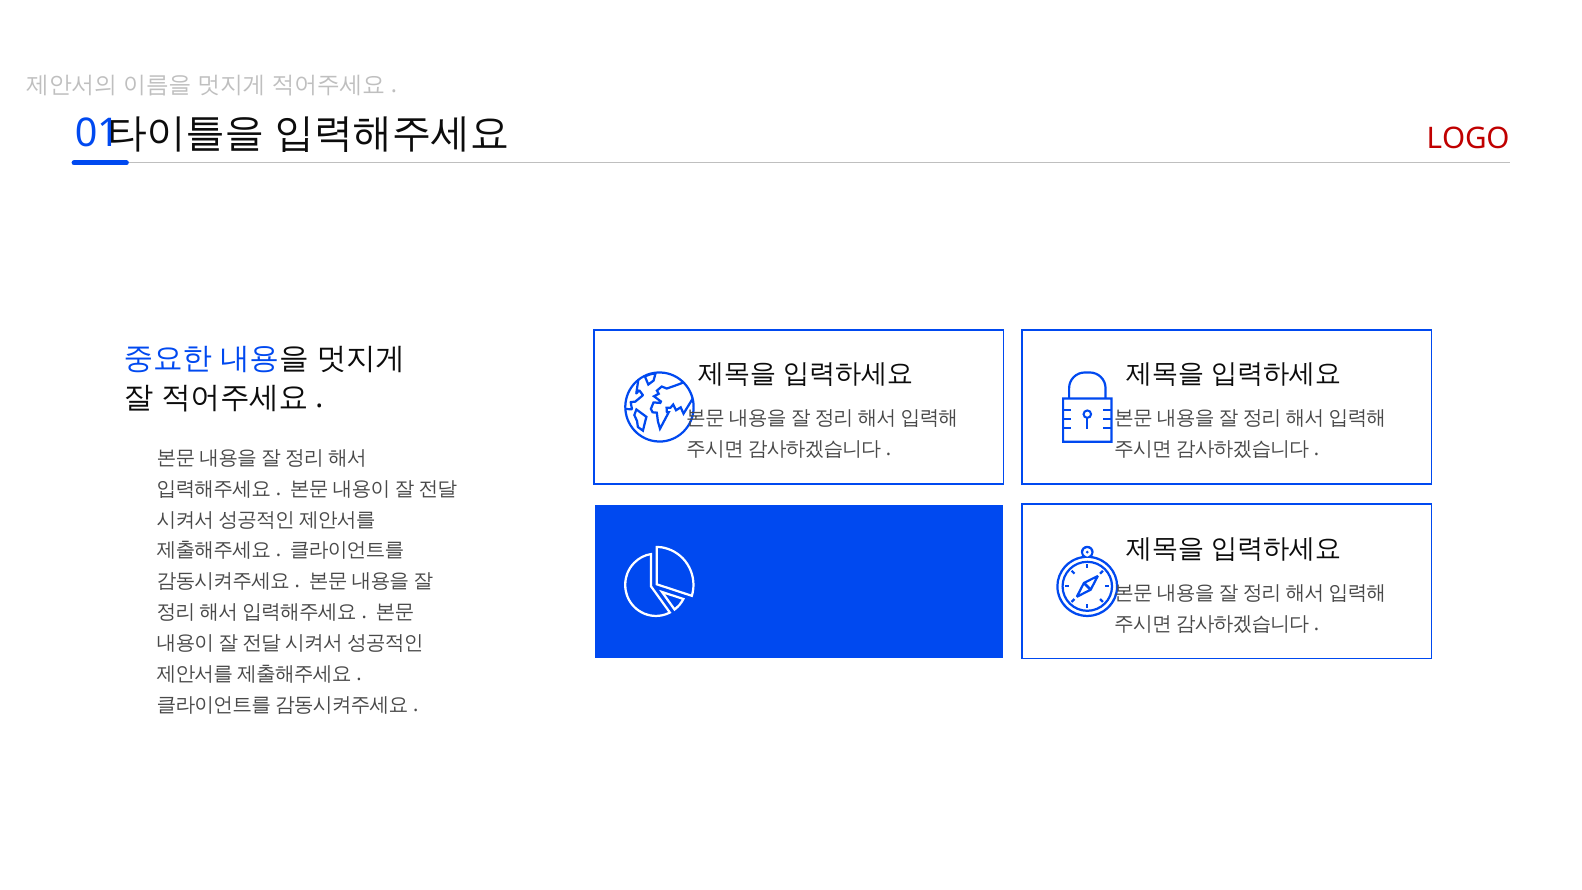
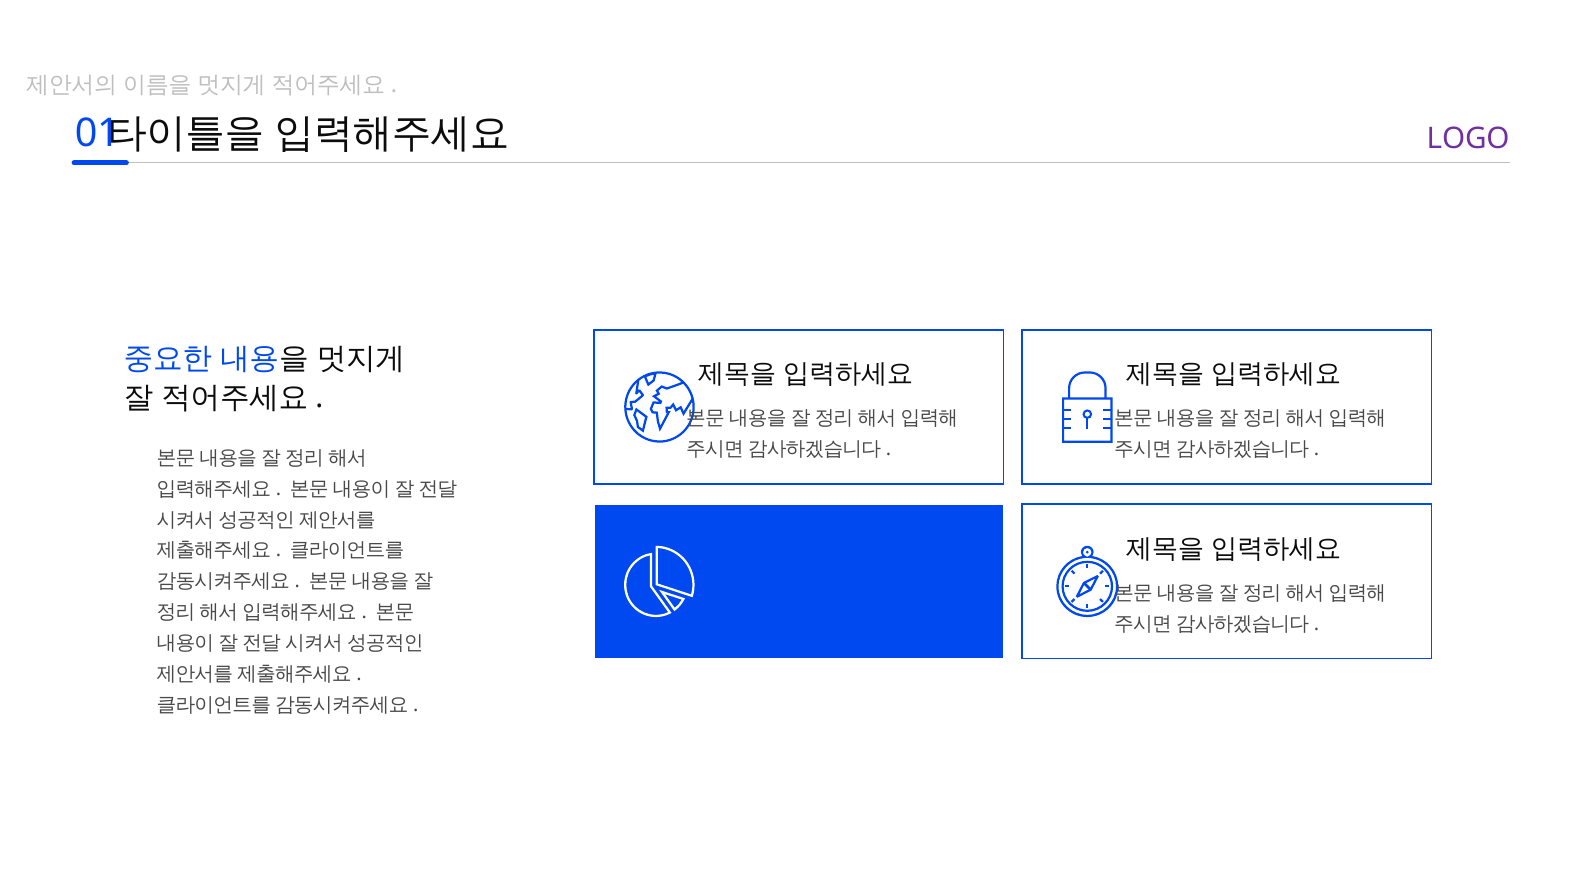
LOGO colour: red -> purple (1468, 139)
